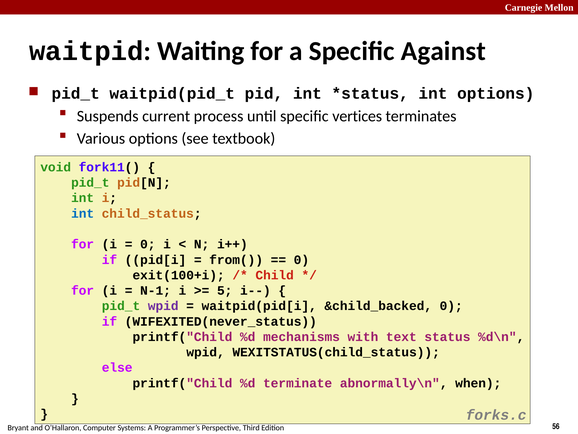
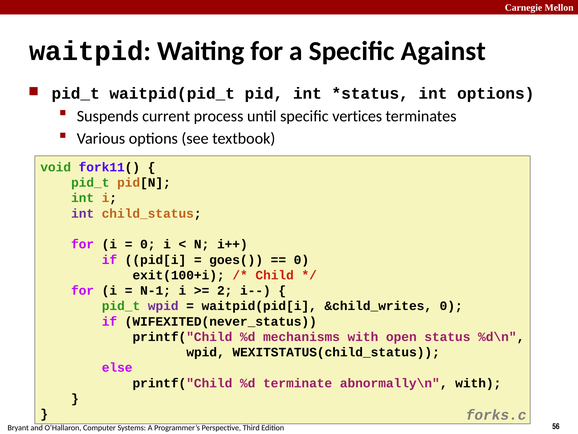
int colour: blue -> purple (83, 213)
from(: from( -> goes( (236, 259)
5: 5 -> 2 (225, 290)
&child_backed: &child_backed -> &child_writes (378, 306)
text: text -> open (401, 337)
abnormally\n when: when -> with (478, 383)
